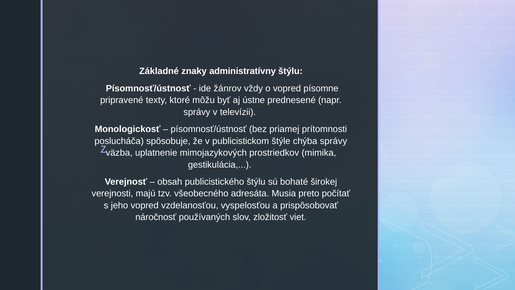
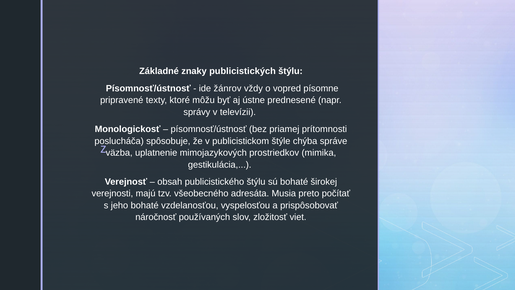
administratívny: administratívny -> publicistických (243, 71)
chýba správy: správy -> správe (334, 141)
jeho vopred: vopred -> bohaté (145, 205)
